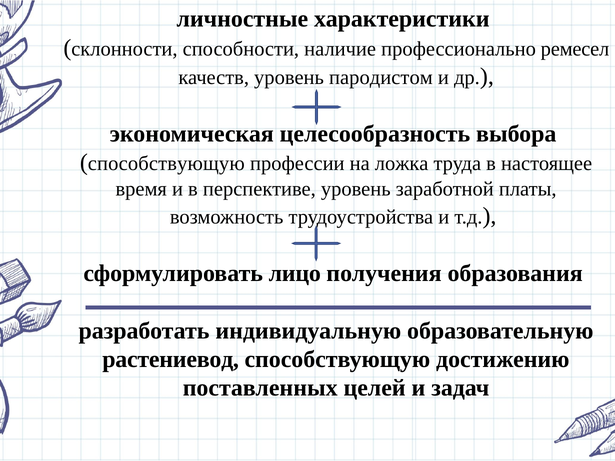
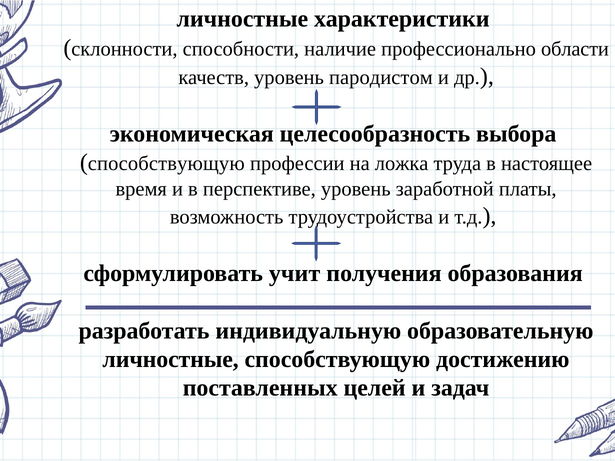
ремесел: ремесел -> области (575, 49)
лицо: лицо -> учит (295, 273)
растениевод: растениевод -> личностные (171, 360)
